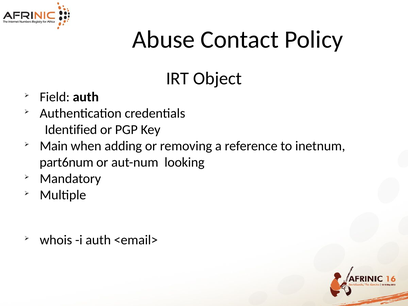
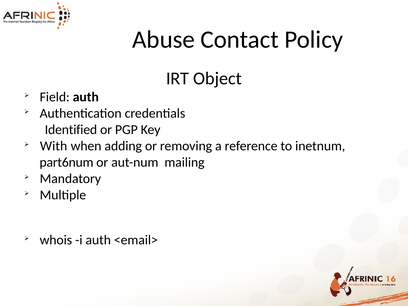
Main: Main -> With (54, 146)
looking: looking -> mailing (184, 162)
